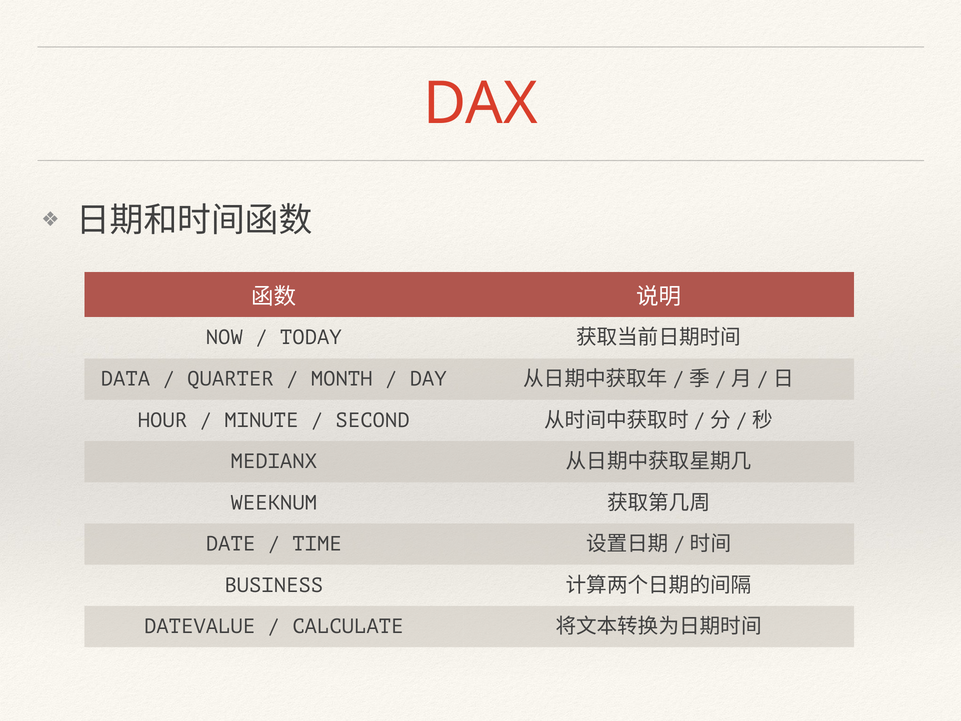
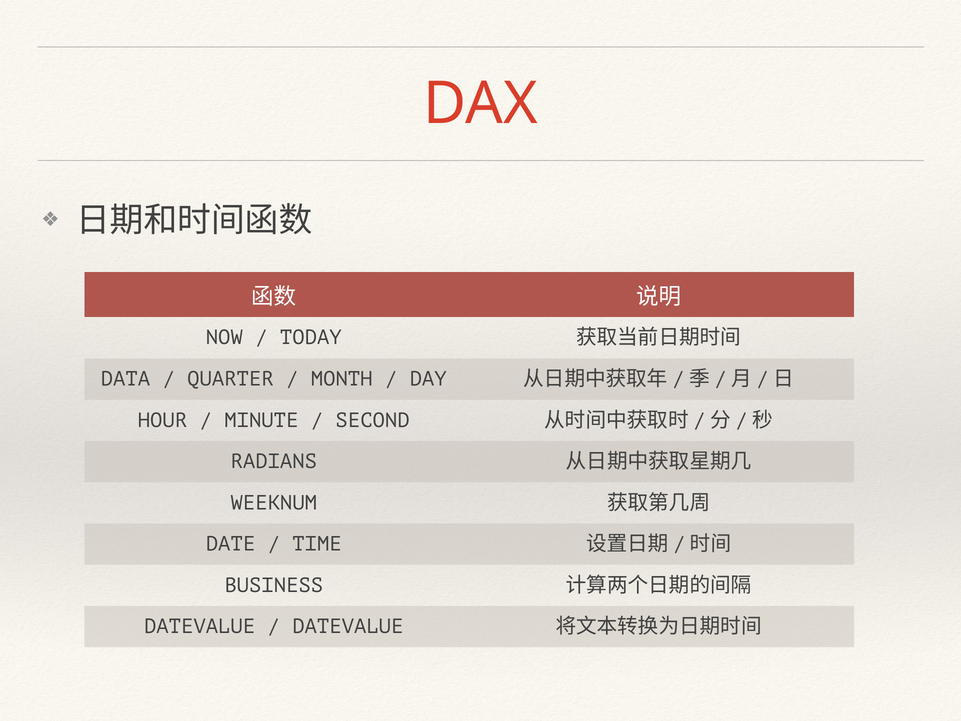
MEDIANX: MEDIANX -> RADIANS (274, 461)
CALCULATE: CALCULATE -> DATEVALUE (348, 626)
